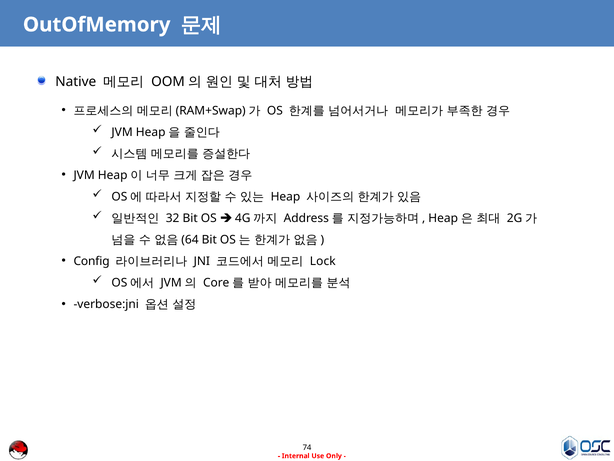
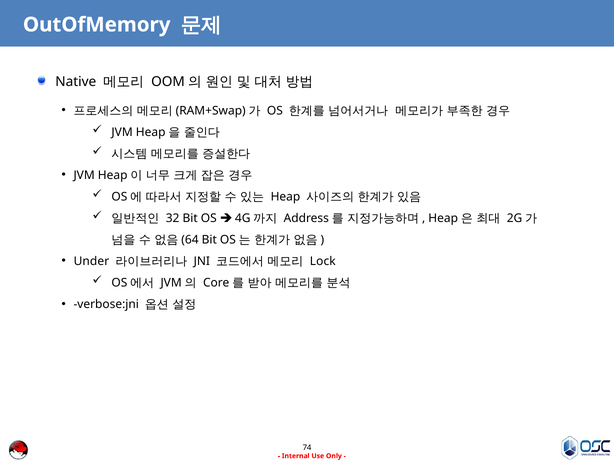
Config: Config -> Under (91, 261)
